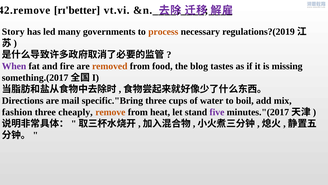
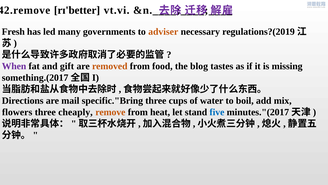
Story: Story -> Fresh (13, 32)
process: process -> adviser (163, 32)
fire: fire -> gift (67, 66)
fashion: fashion -> flowers (17, 112)
five colour: purple -> blue (217, 112)
